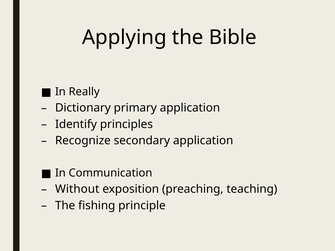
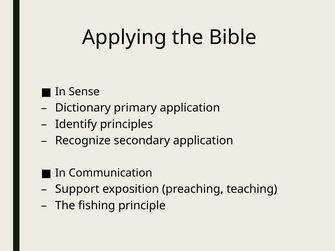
Really: Really -> Sense (84, 92)
Without: Without -> Support (77, 189)
